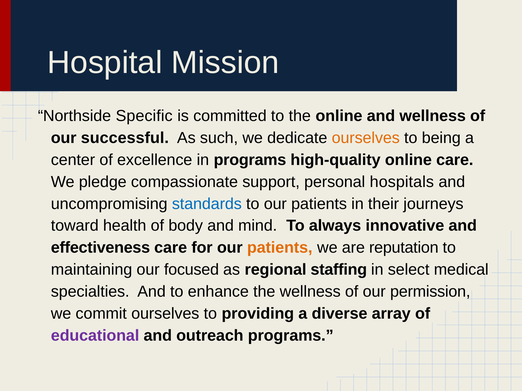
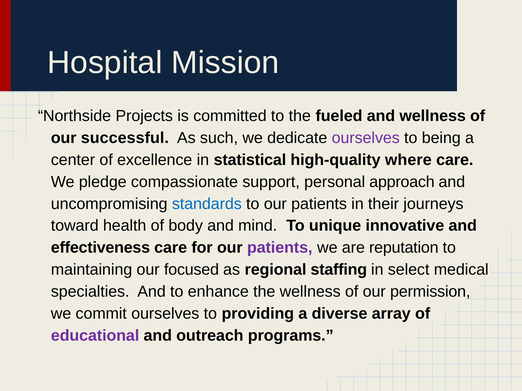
Specific: Specific -> Projects (144, 116)
the online: online -> fueled (339, 116)
ourselves colour: orange -> purple (366, 138)
in programs: programs -> statistical (250, 160)
high-quality online: online -> where (408, 160)
hospitals: hospitals -> approach (402, 182)
always: always -> unique (335, 226)
patients colour: orange -> purple (280, 248)
